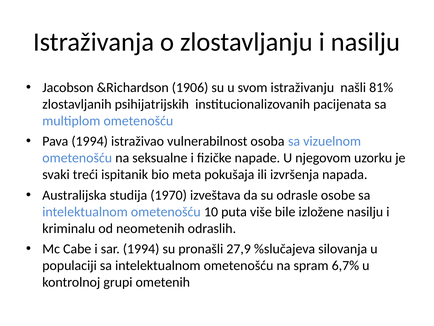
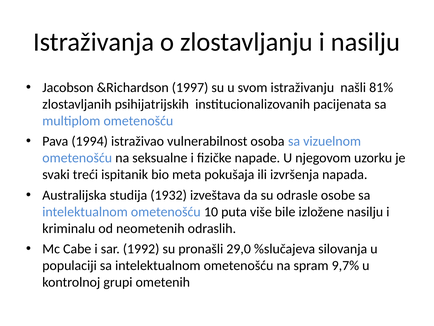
1906: 1906 -> 1997 (190, 87)
1970: 1970 -> 1932 (169, 195)
sar 1994: 1994 -> 1992 (141, 249)
27,9: 27,9 -> 29,0 (239, 249)
6,7%: 6,7% -> 9,7% (345, 265)
